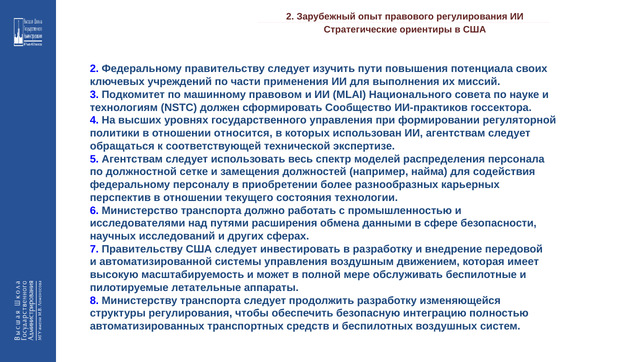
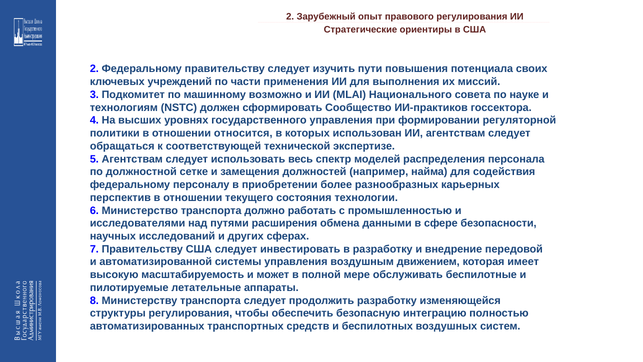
правовом: правовом -> возможно (275, 95)
